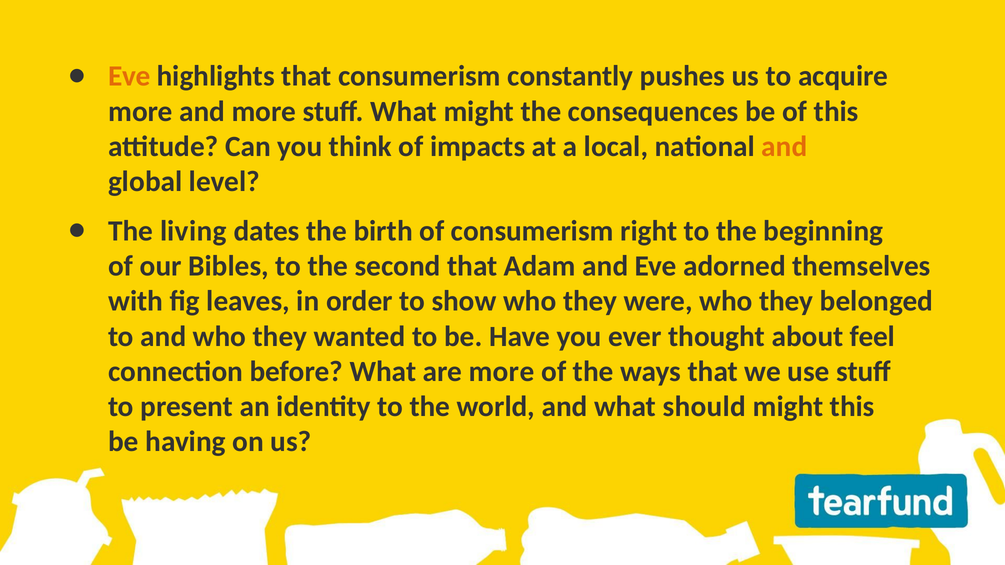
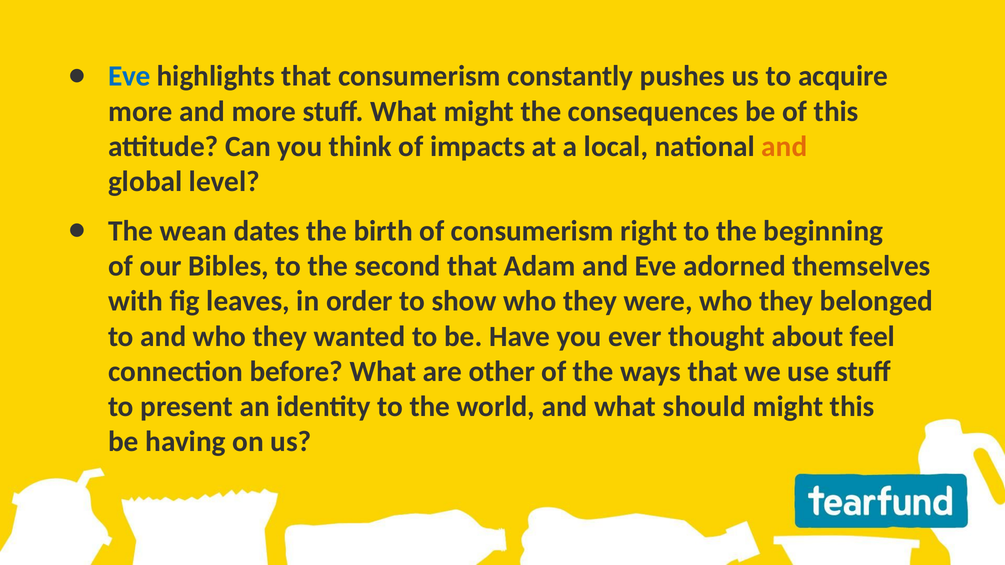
Eve colour: orange -> blue (129, 76)
living: living -> wean (193, 231)
are more: more -> other (502, 372)
